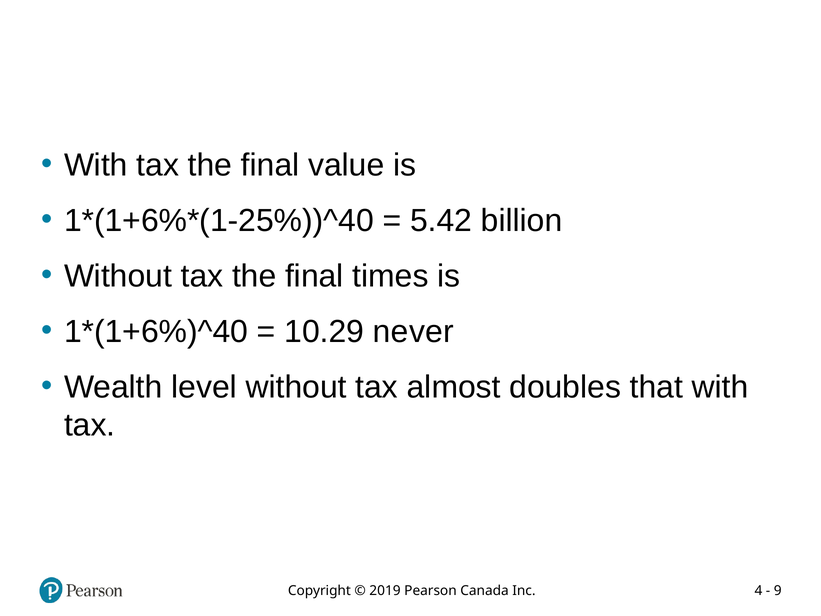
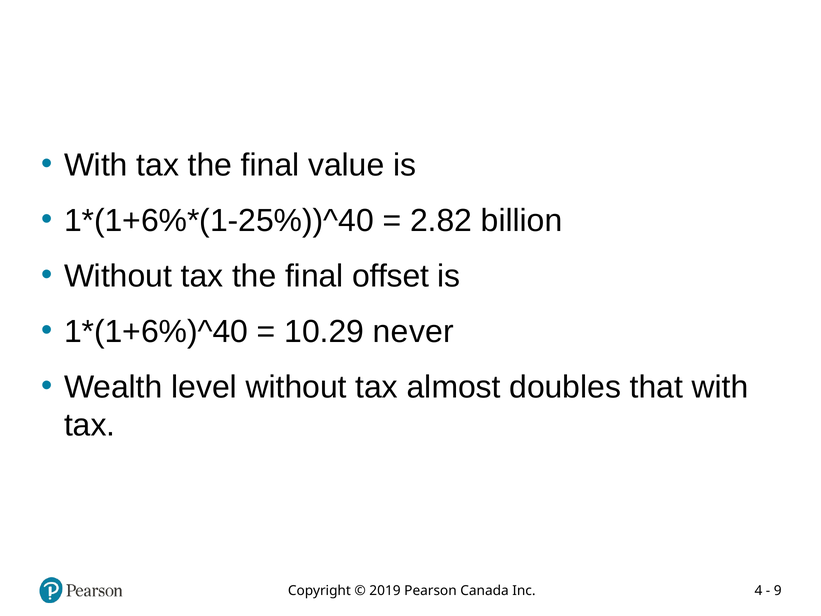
5.42: 5.42 -> 2.82 (441, 221)
times: times -> offset (391, 276)
